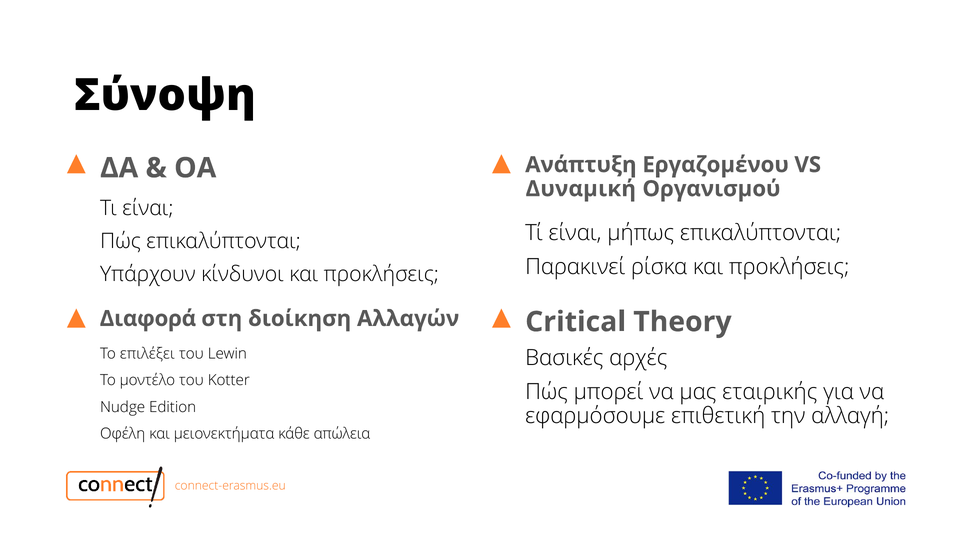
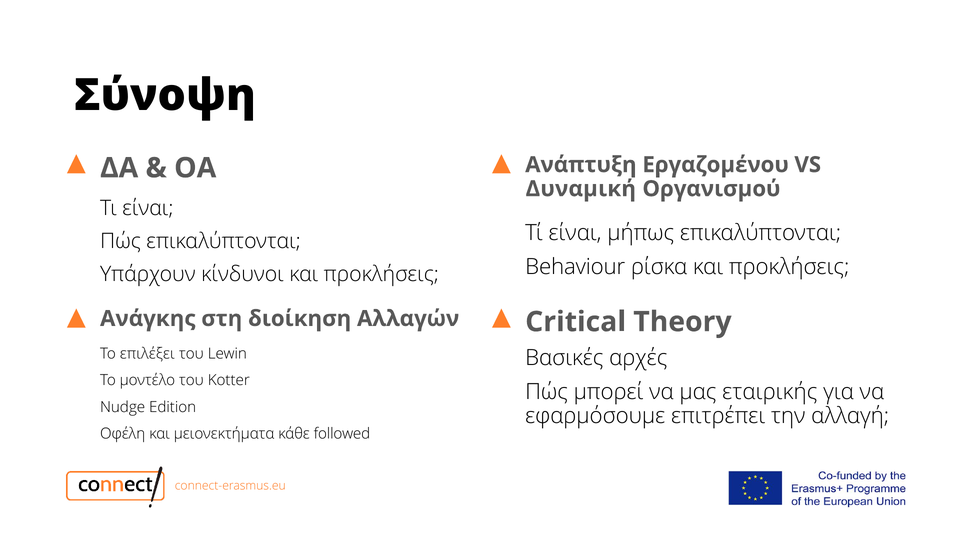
Παρακινεί: Παρακινεί -> Behaviour (575, 267)
Διαφορά: Διαφορά -> Ανάγκης (148, 318)
επιθετική: επιθετική -> επιτρέπει (718, 416)
απώλεια: απώλεια -> followed (342, 433)
